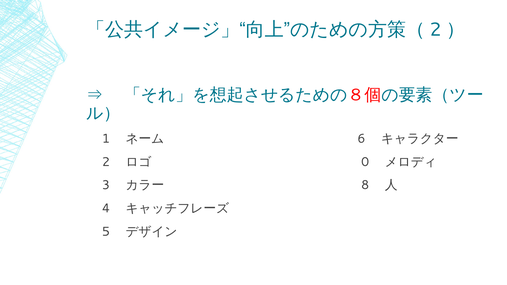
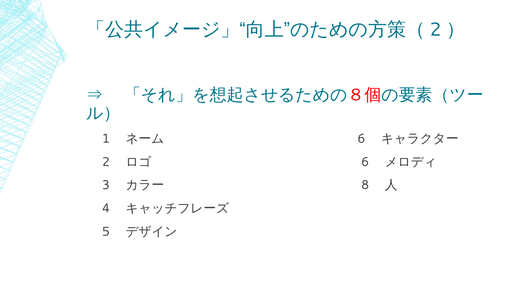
0: 0 -> 6 (365, 162)
